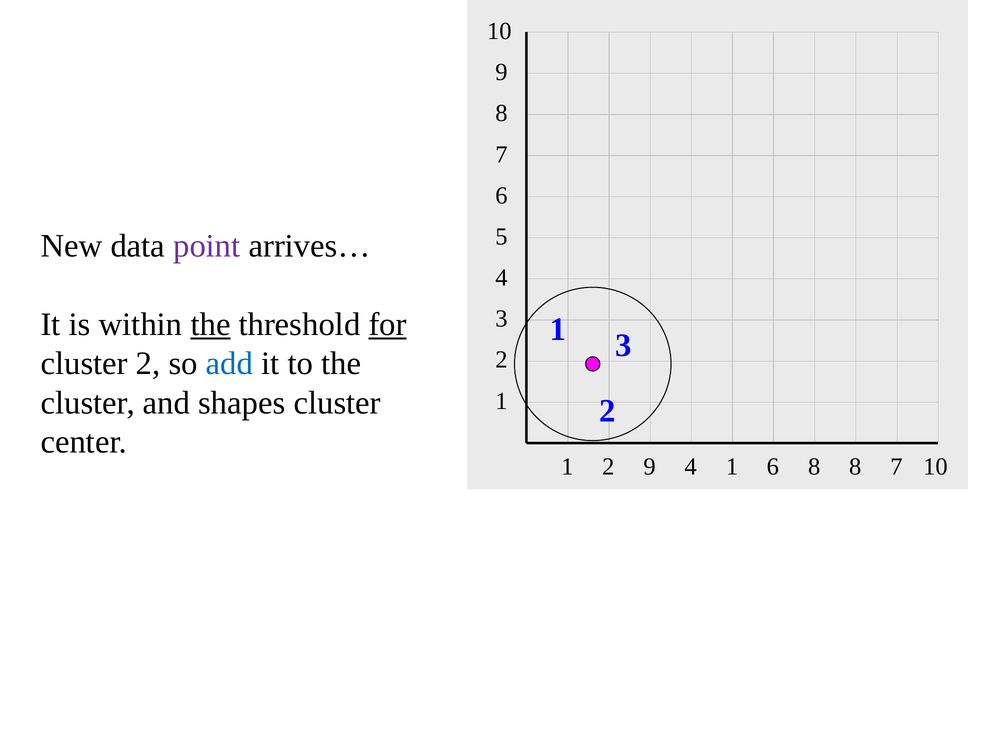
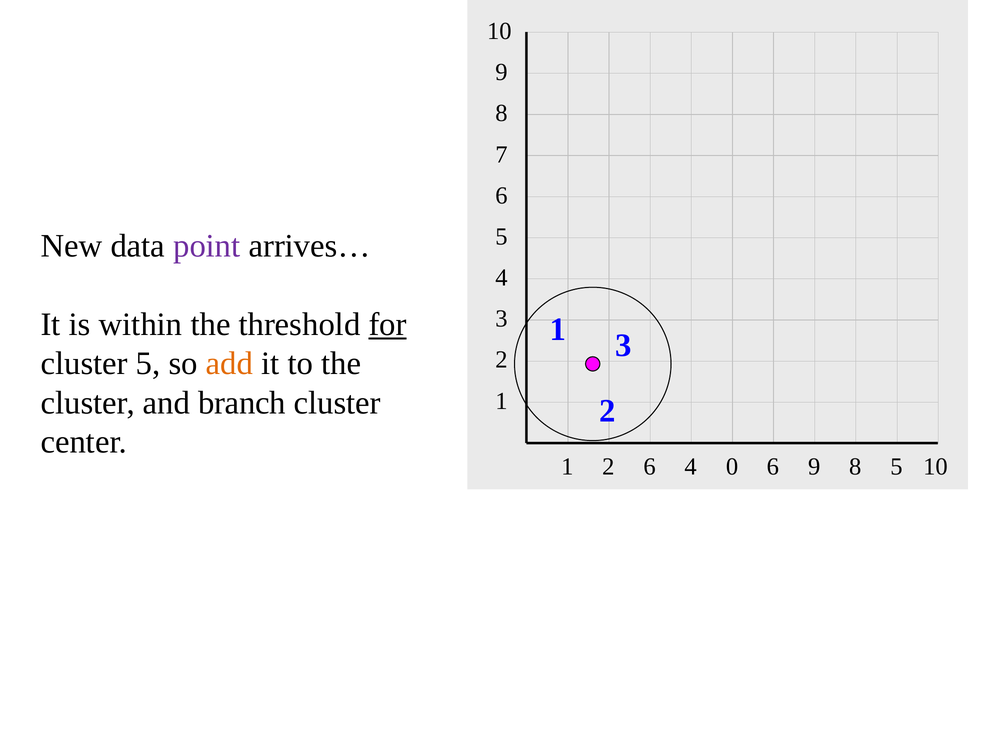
the underline: present -> none (211, 325)
cluster 2: 2 -> 5 (148, 364)
add colour: blue -> orange (230, 364)
shapes: shapes -> branch (242, 403)
2 9: 9 -> 6 (650, 467)
4 1: 1 -> 0 (732, 467)
6 8: 8 -> 9 (814, 467)
8 7: 7 -> 5 (896, 467)
